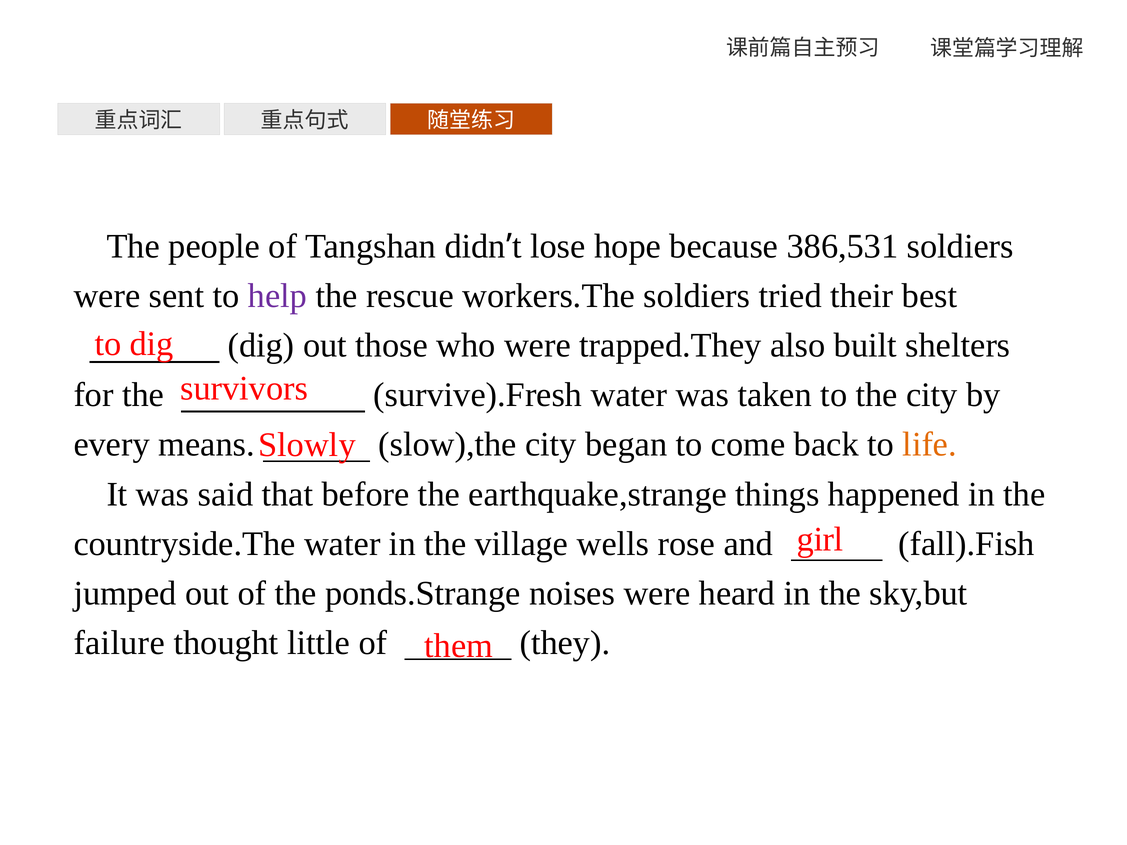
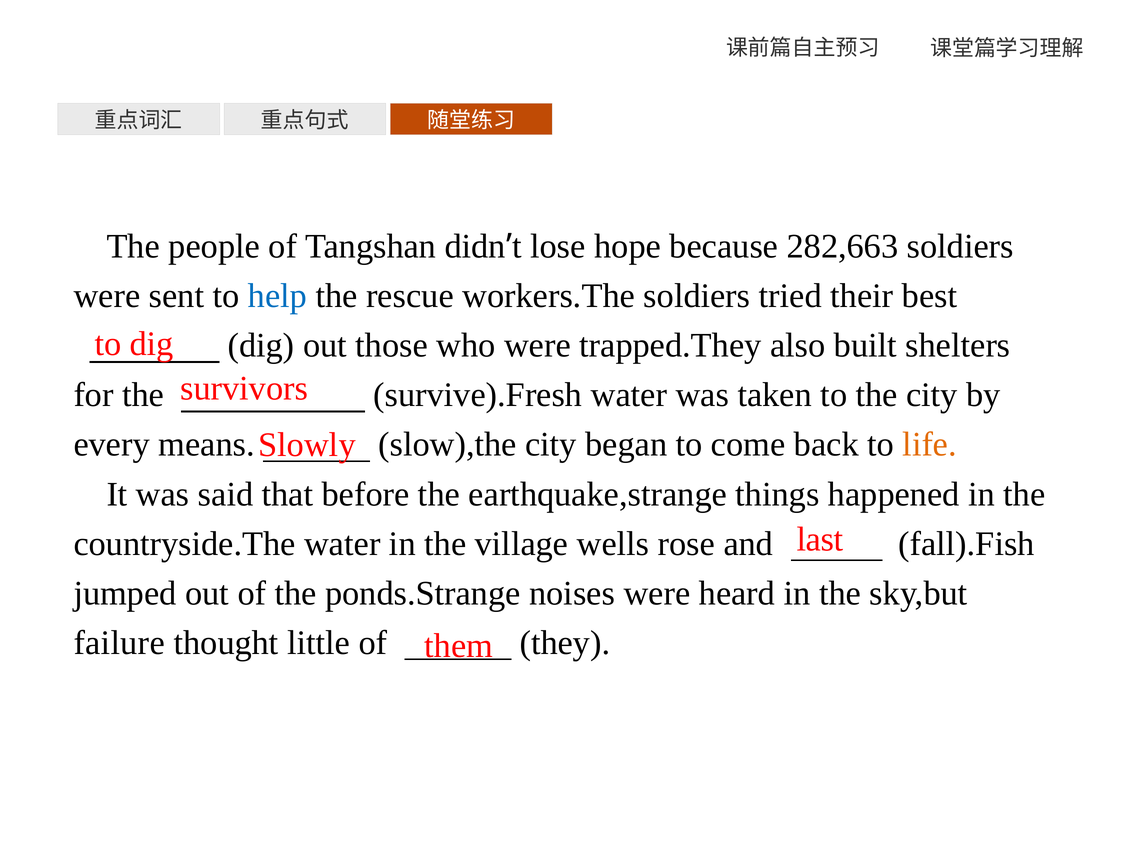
386,531: 386,531 -> 282,663 (843, 247)
help colour: purple -> blue (278, 296)
girl: girl -> last (820, 539)
